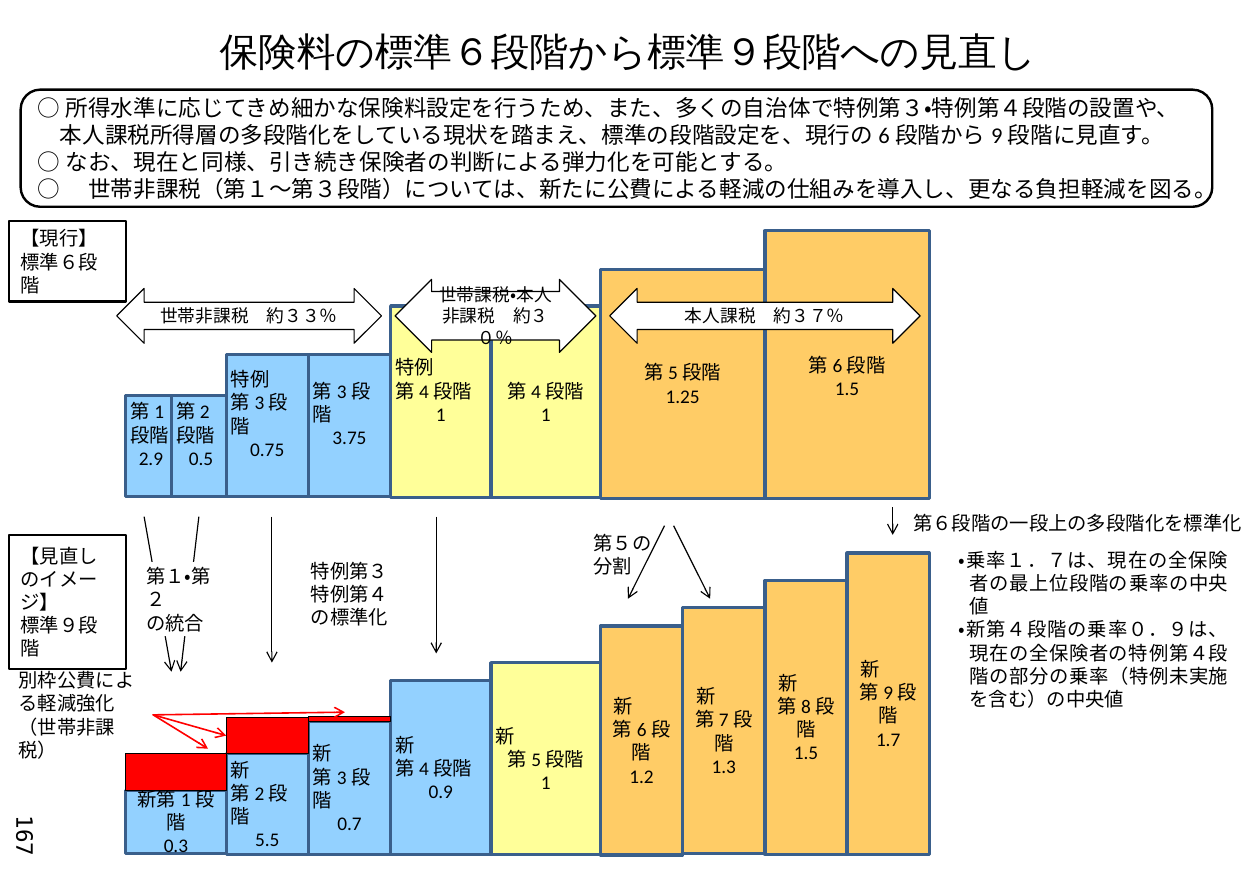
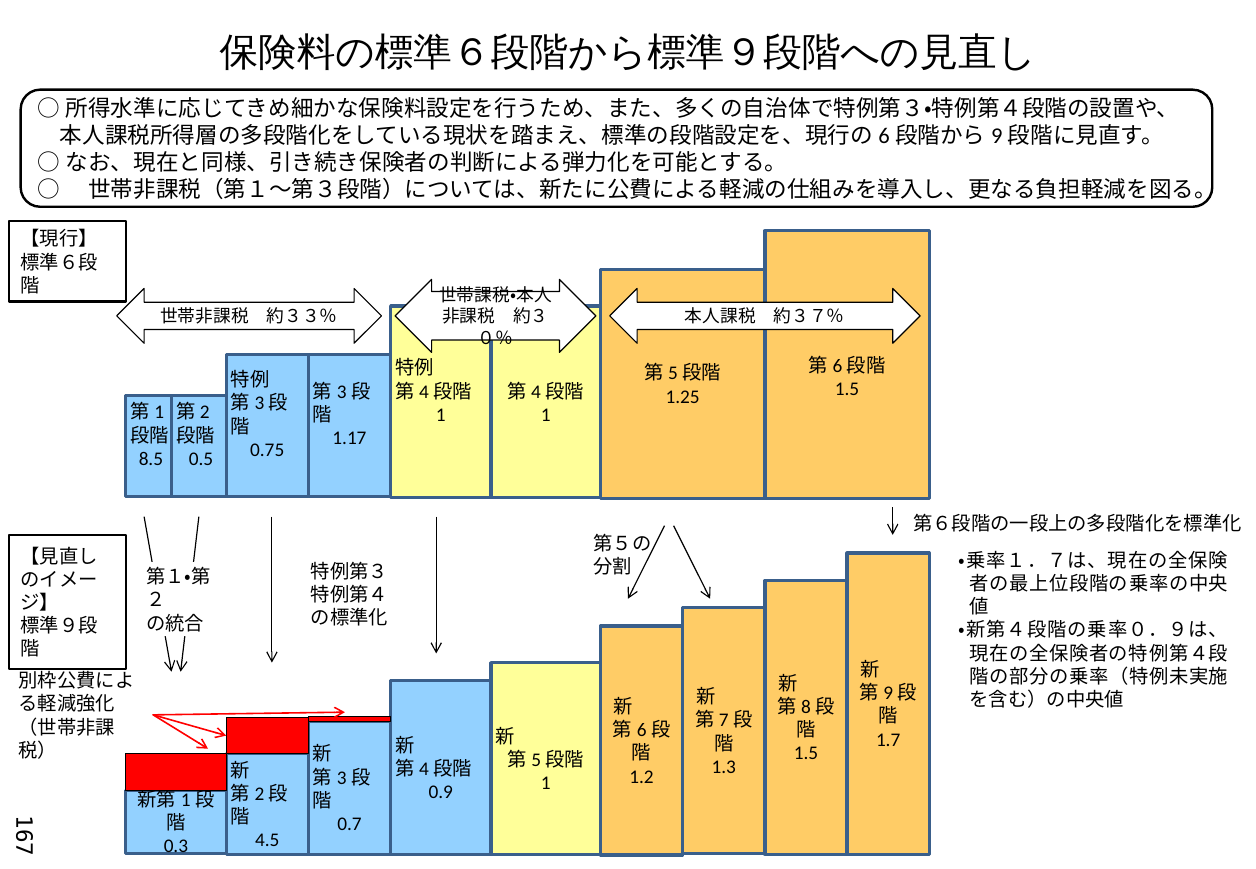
3.75: 3.75 -> 1.17 (349, 439)
2.9: 2.9 -> 8.5 (151, 459)
5.5: 5.5 -> 4.5 (267, 841)
